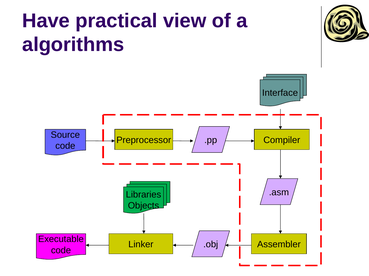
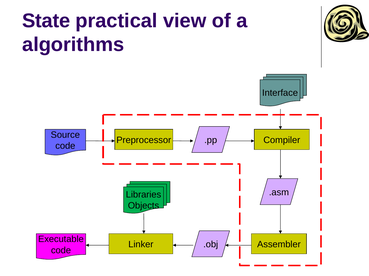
Have: Have -> State (46, 21)
